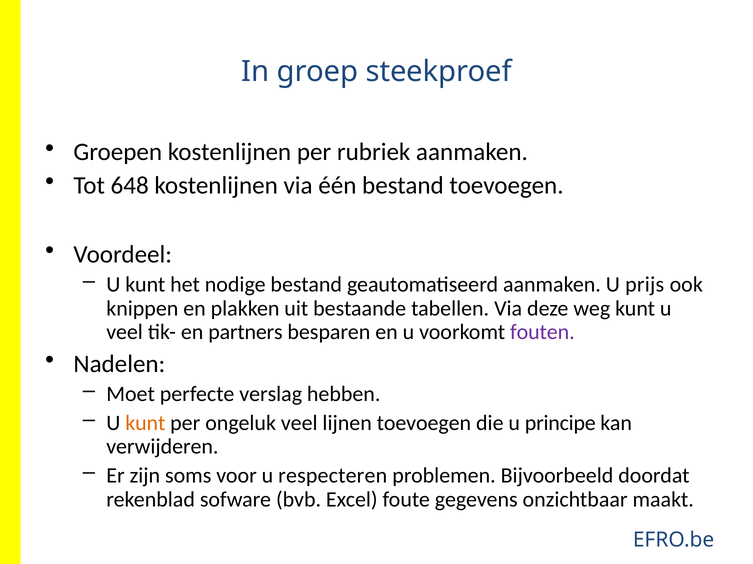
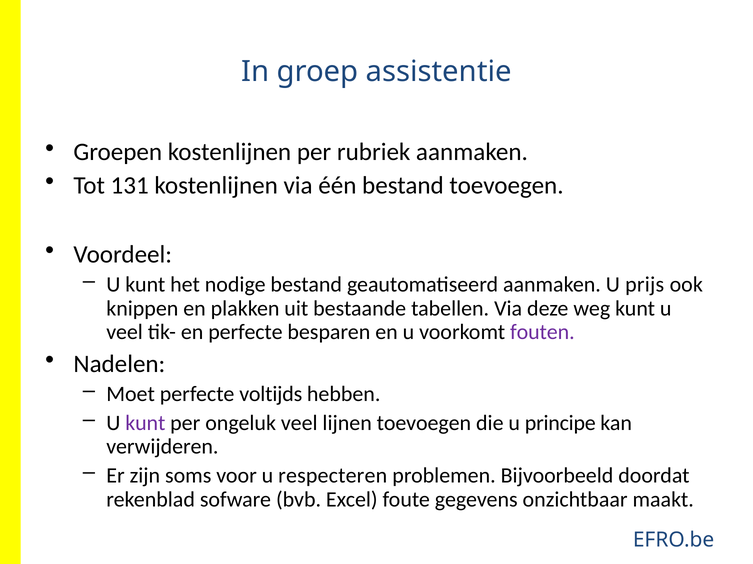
steekproef: steekproef -> assistentie (439, 72)
648: 648 -> 131 (130, 185)
en partners: partners -> perfecte (245, 332)
verslag: verslag -> voltijds (271, 395)
kunt colour: orange -> purple (145, 424)
